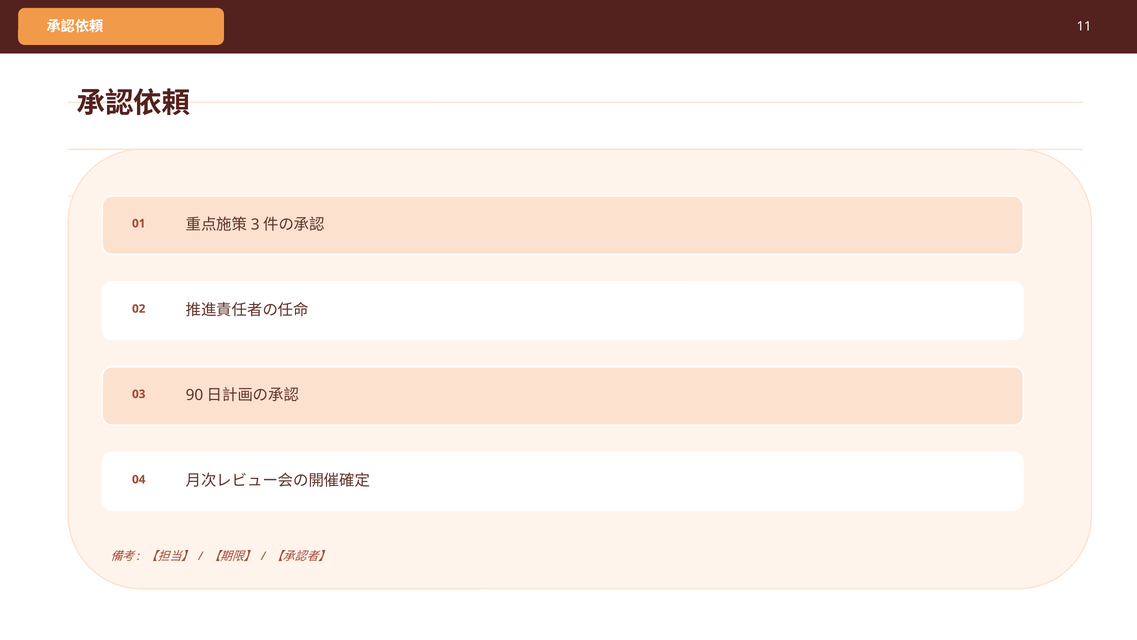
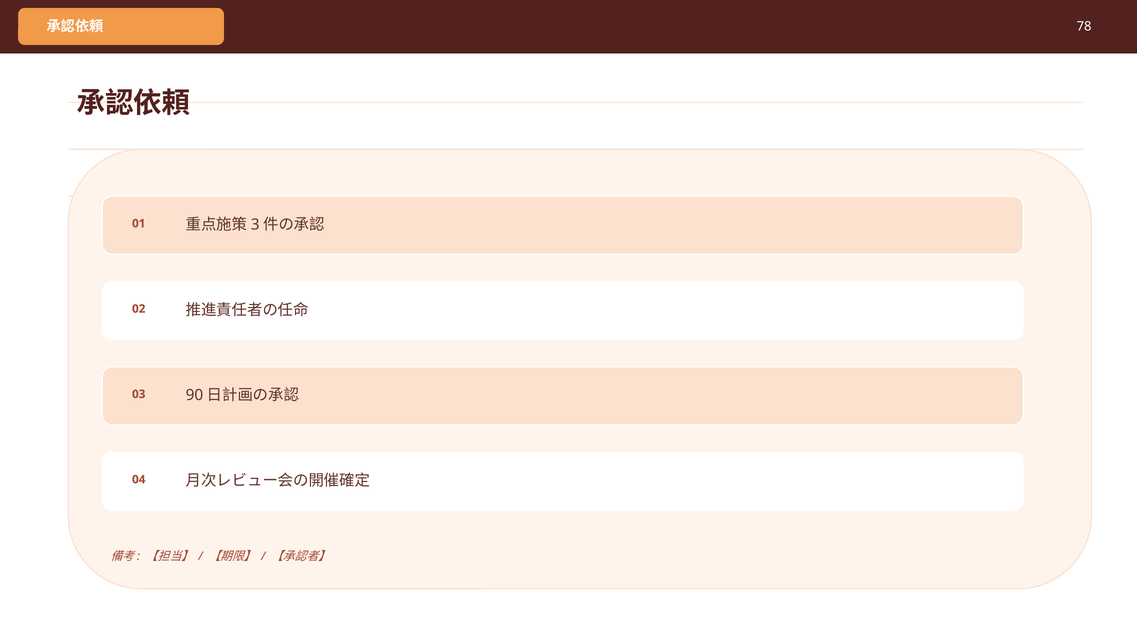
11: 11 -> 78 (1084, 26)
